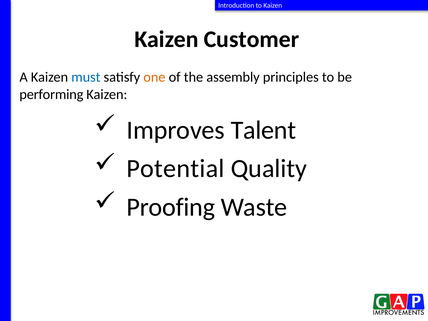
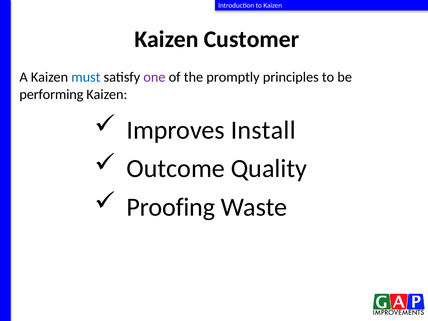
one colour: orange -> purple (154, 77)
assembly: assembly -> promptly (233, 77)
Talent: Talent -> Install (263, 130)
Potential: Potential -> Outcome (176, 169)
